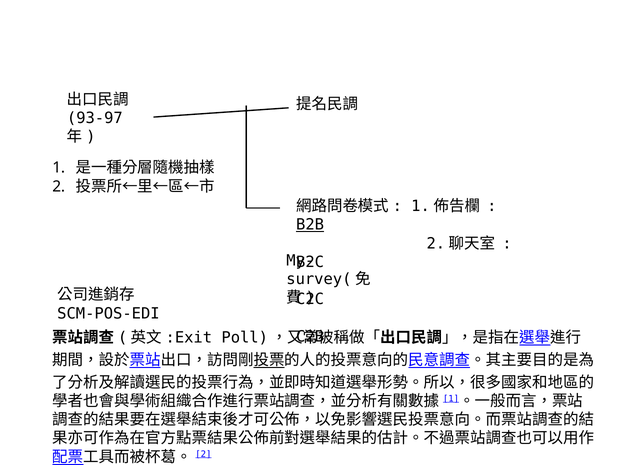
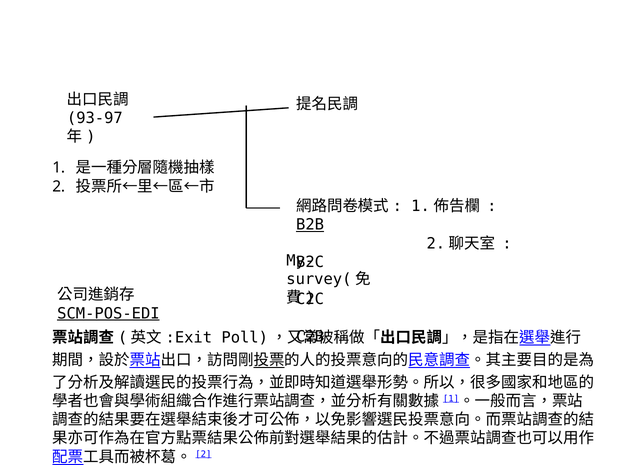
SCM-POS-EDI underline: none -> present (108, 313)
